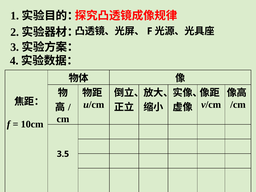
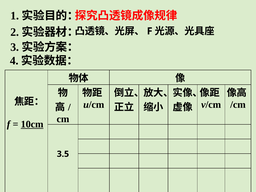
10cm underline: none -> present (32, 124)
